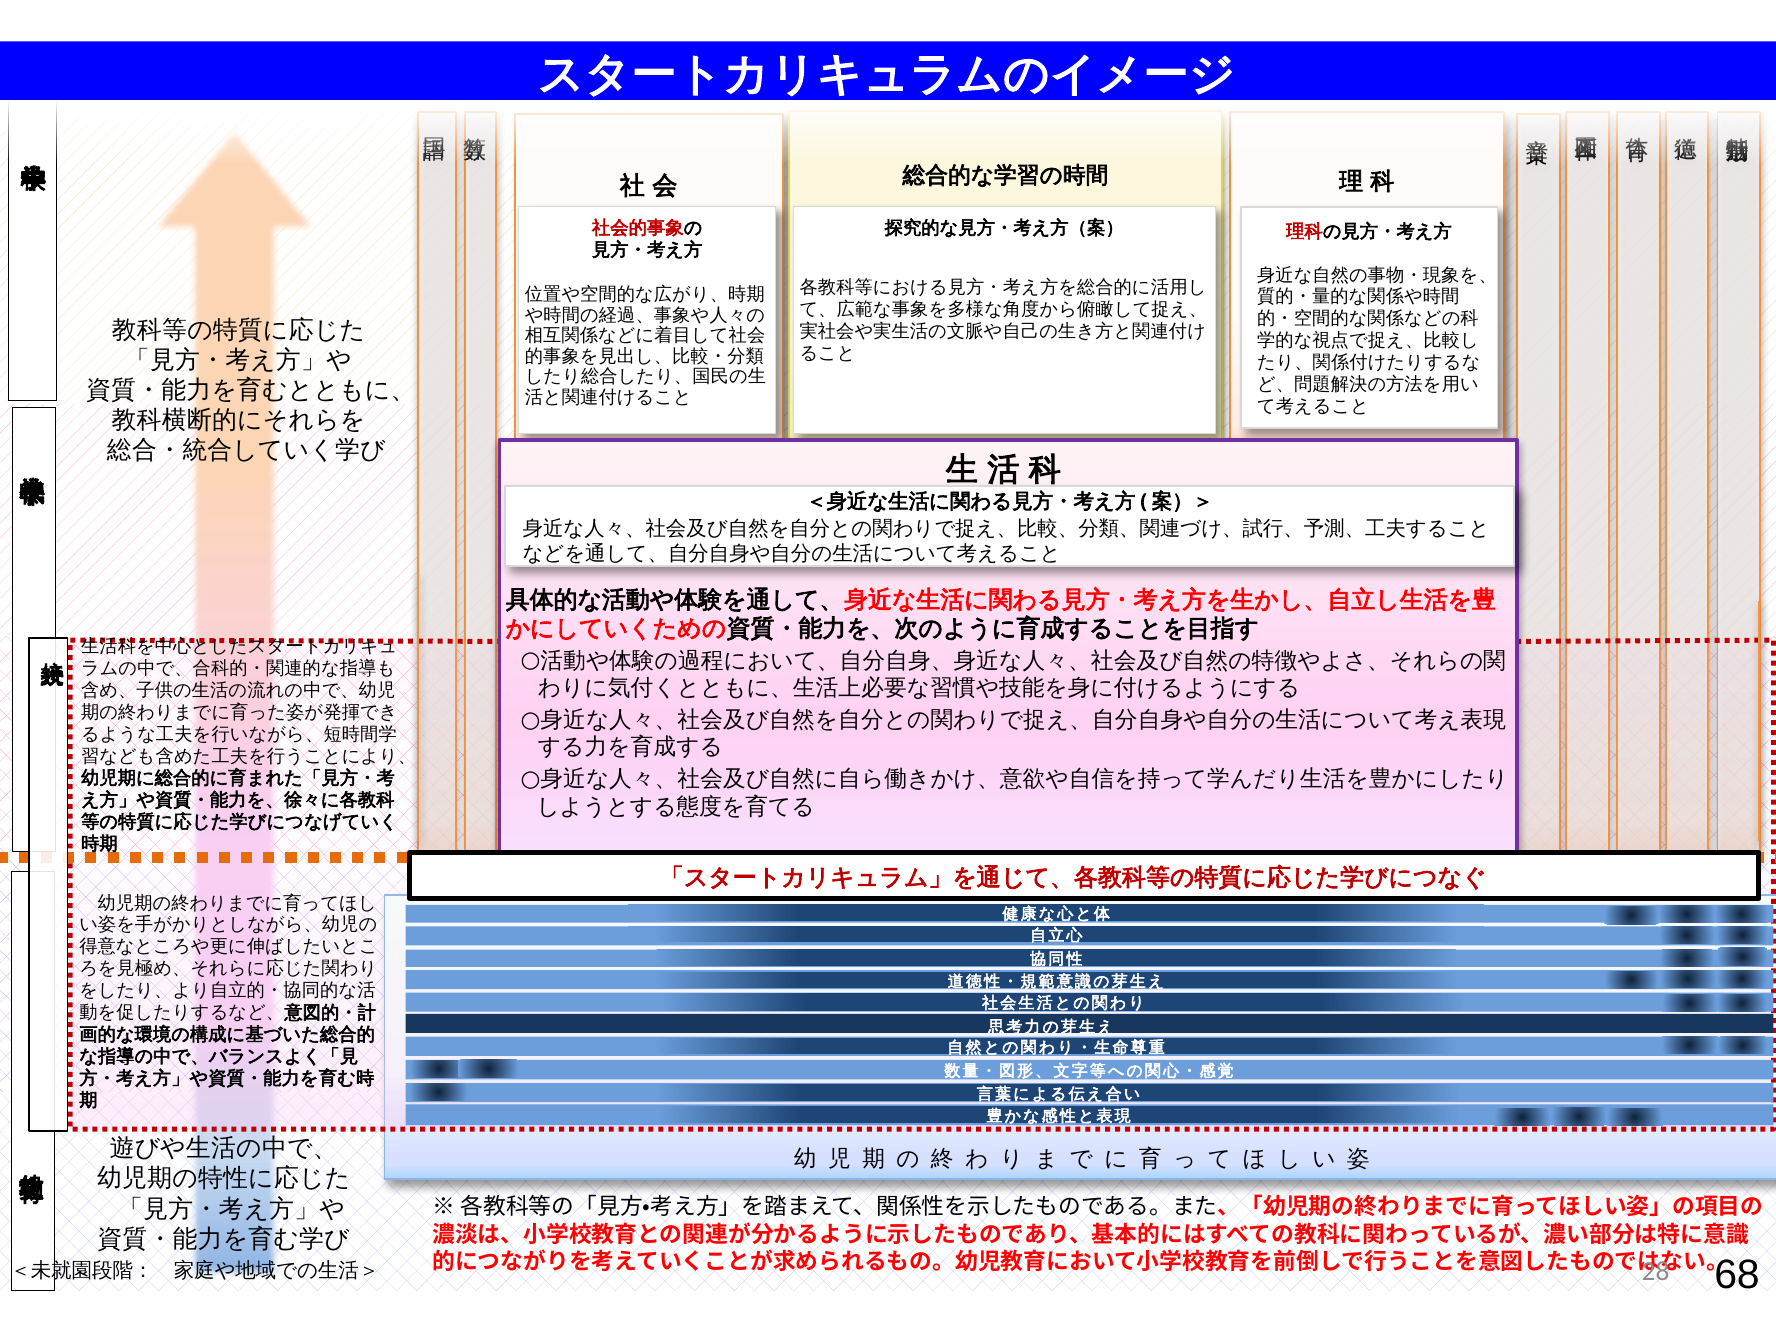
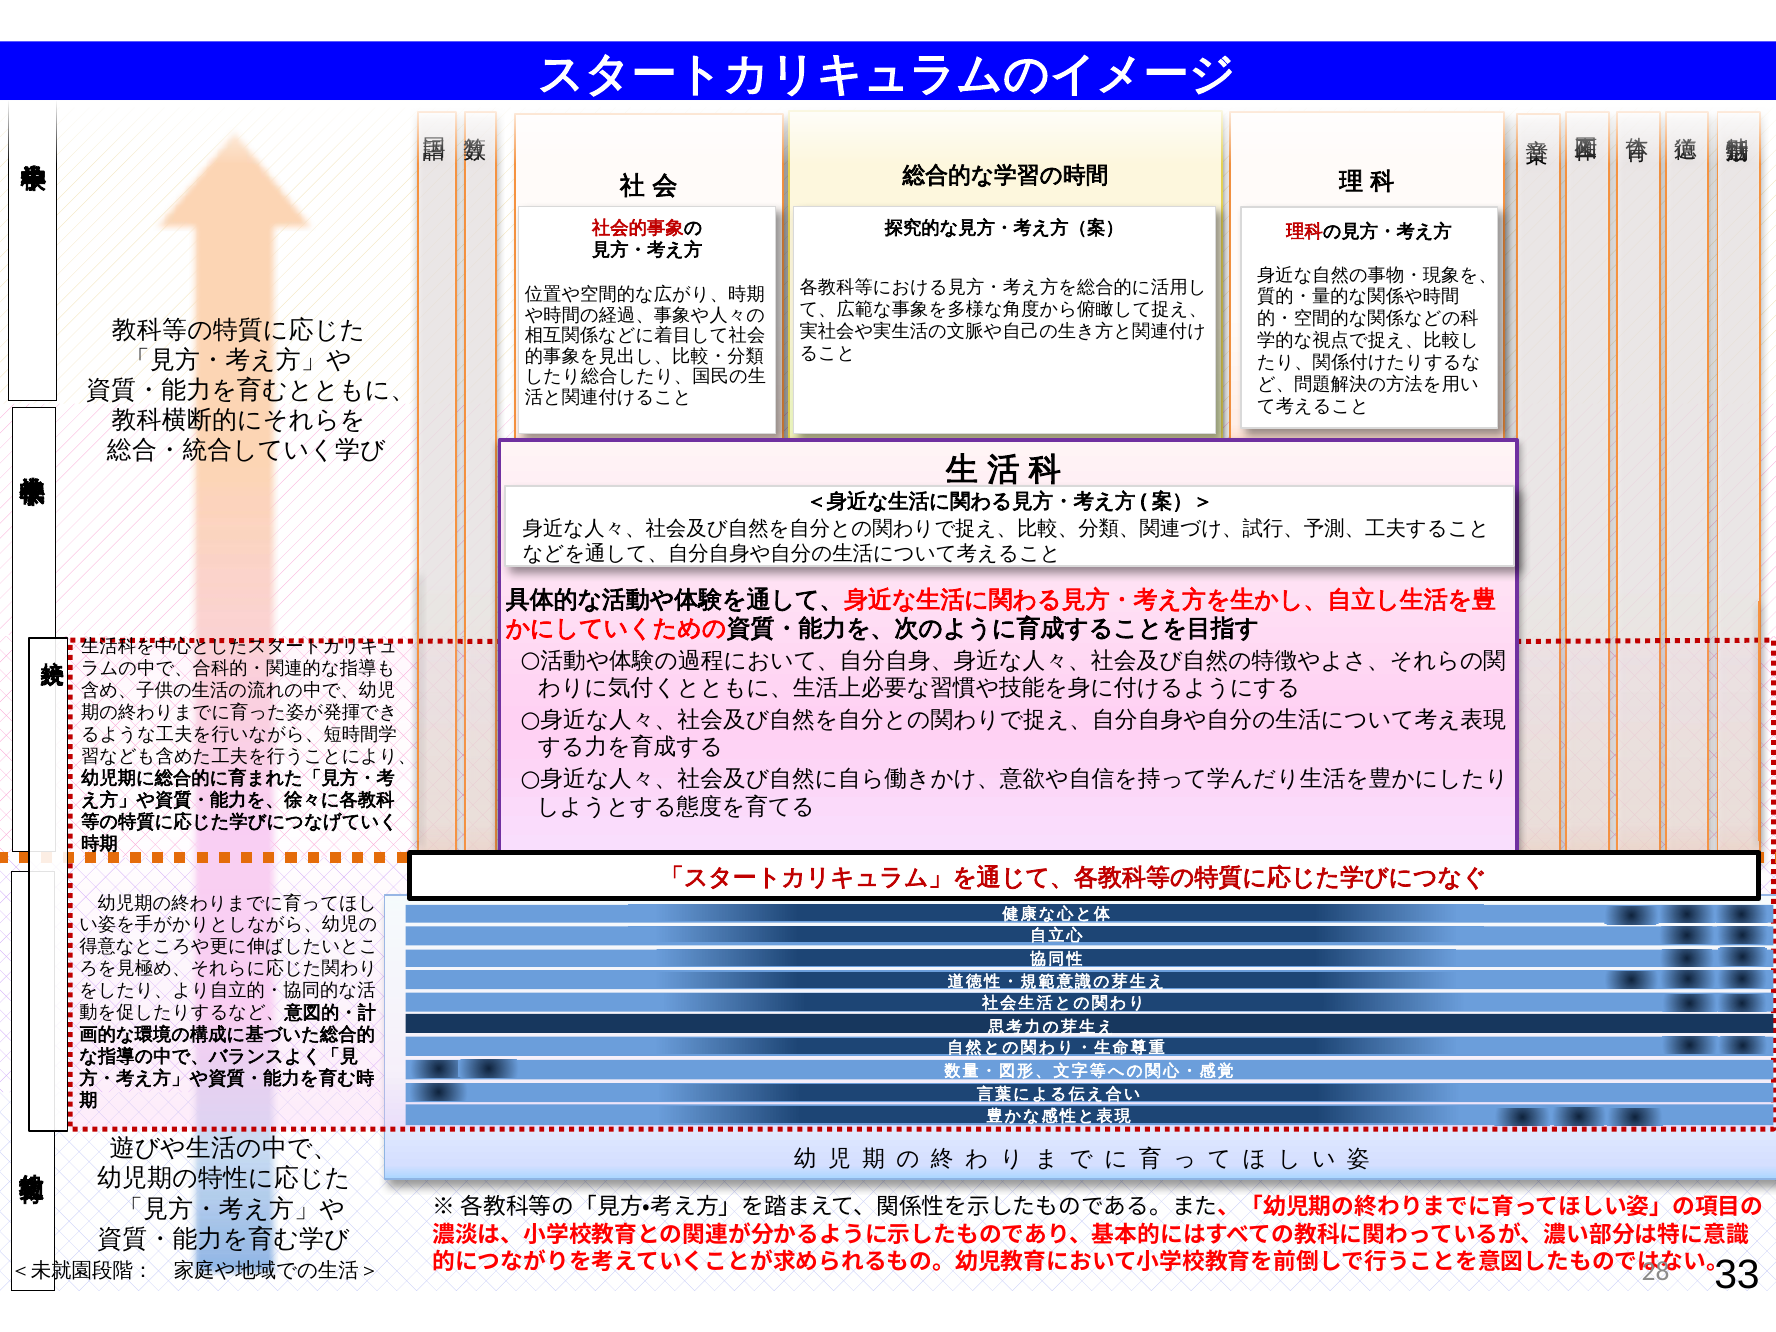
68: 68 -> 33 (1737, 1275)
